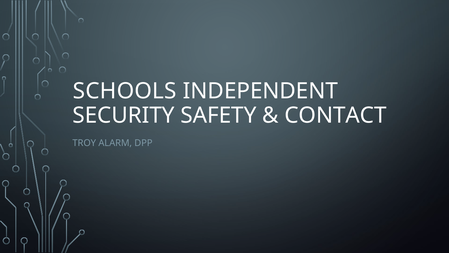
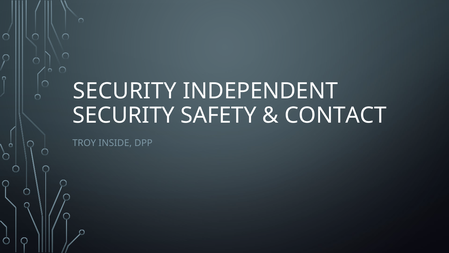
SCHOOLS: SCHOOLS -> SECURITY (125, 91)
ALARM: ALARM -> INSIDE (115, 143)
